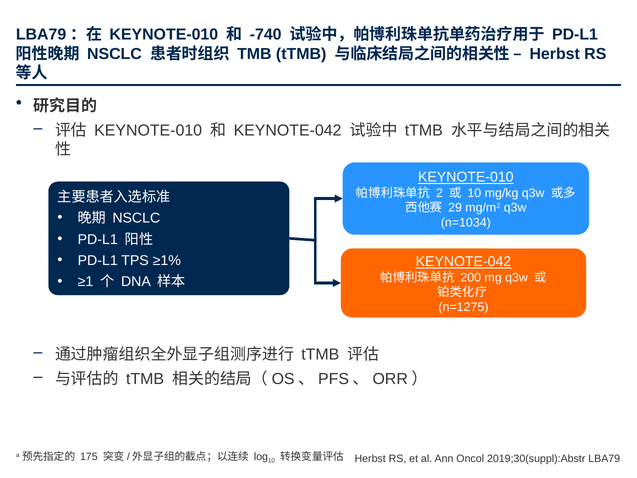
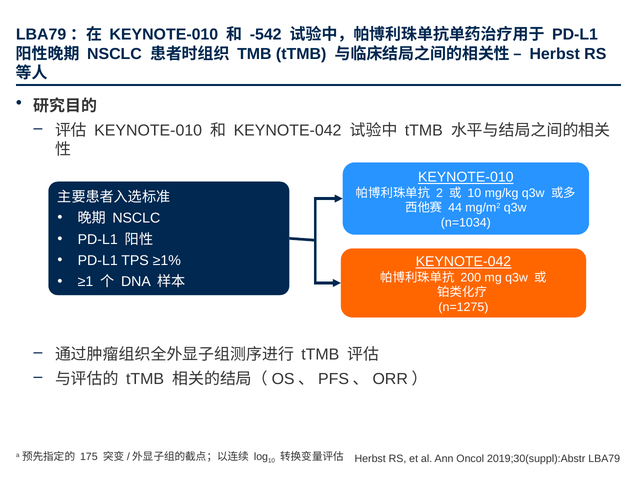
-740: -740 -> -542 (266, 35)
29: 29 -> 44 (455, 208)
